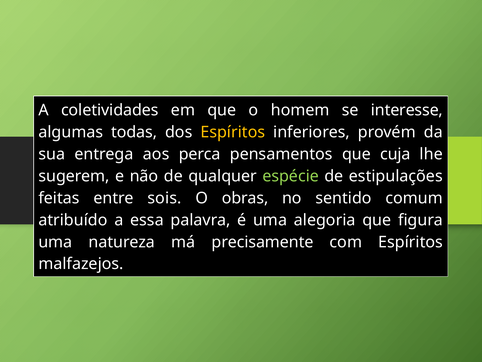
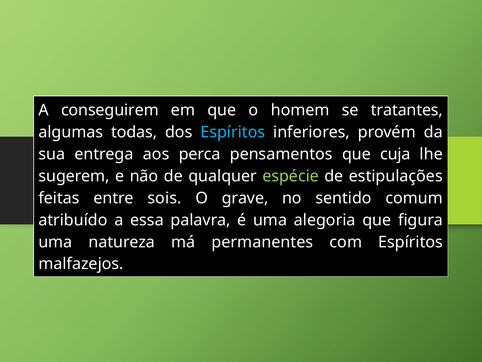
coletividades: coletividades -> conseguirem (110, 110)
interesse: interesse -> tratantes (407, 110)
Espíritos colour: yellow -> light blue (233, 132)
obras: obras -> grave (245, 198)
precisamente: precisamente -> permanentes (262, 242)
